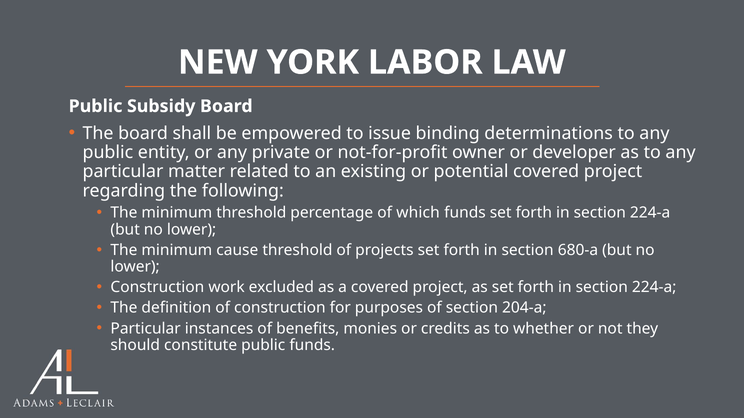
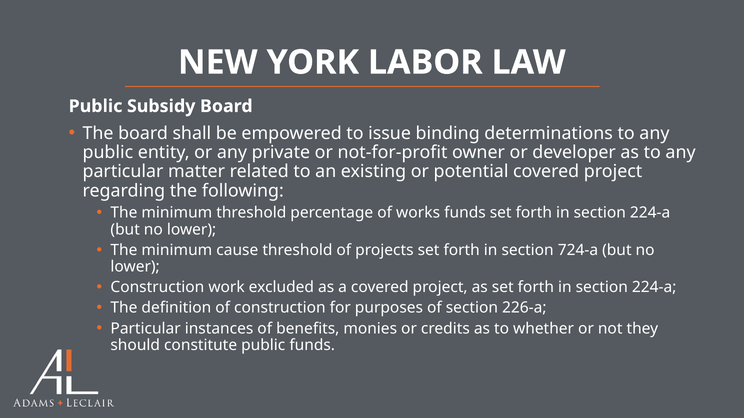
which: which -> works (418, 213)
680-a: 680-a -> 724-a (578, 250)
204-a: 204-a -> 226-a (524, 308)
